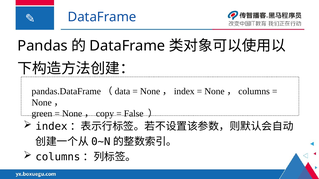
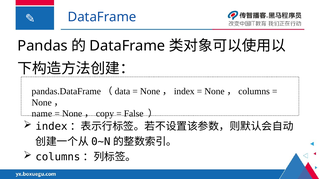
green: green -> name (42, 114)
